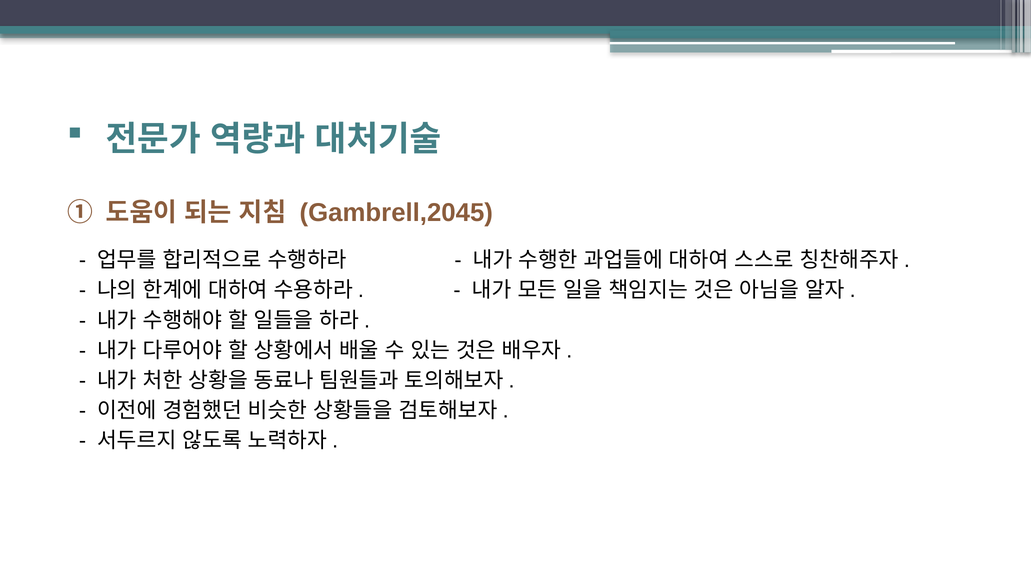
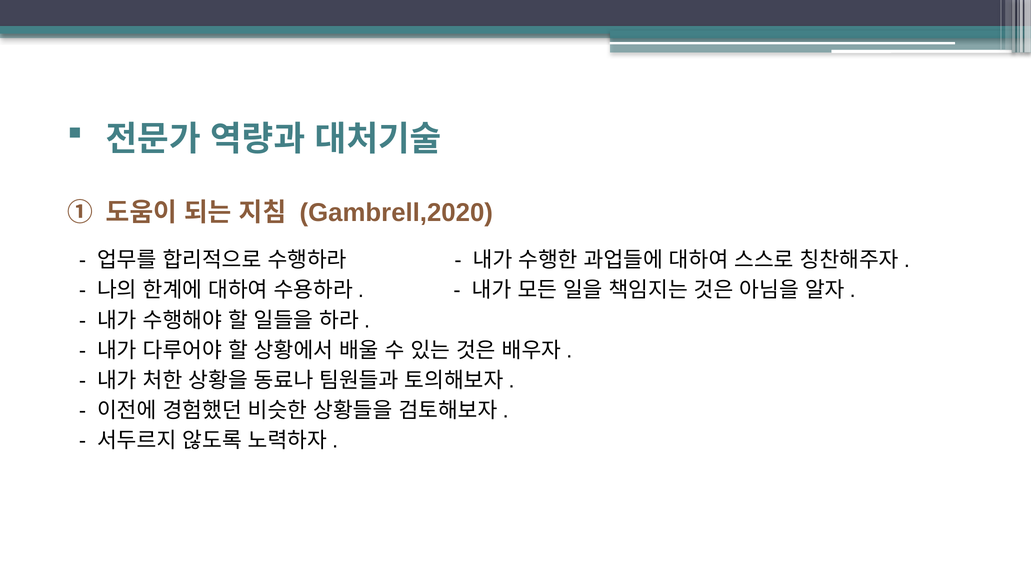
Gambrell,2045: Gambrell,2045 -> Gambrell,2020 (396, 213)
